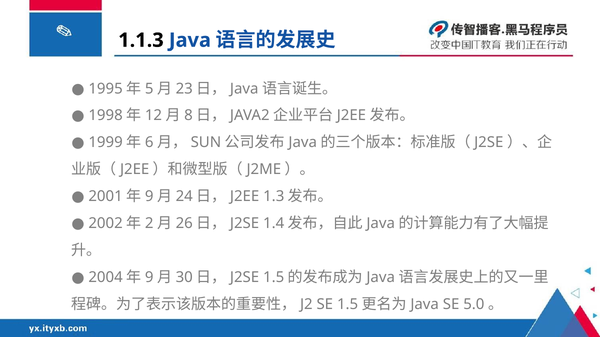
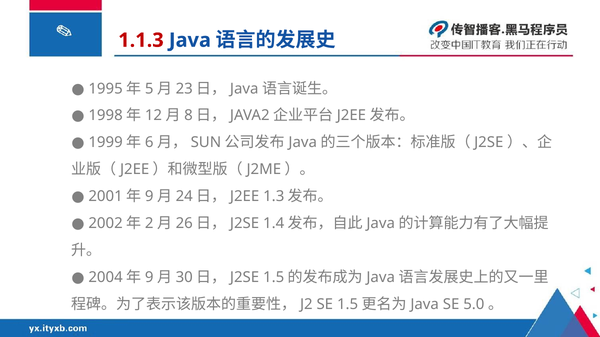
1.1.3 colour: black -> red (141, 40)
